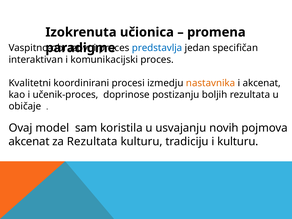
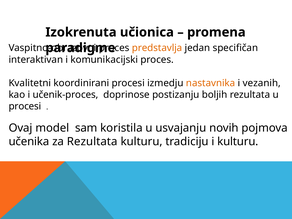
predstavlja colour: blue -> orange (157, 48)
i akcenat: akcenat -> vezanih (262, 83)
običaje: običaje -> procesi (25, 106)
akcenat: akcenat -> učenika (29, 142)
